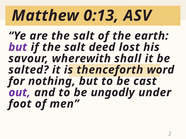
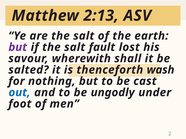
0:13: 0:13 -> 2:13 (101, 16)
deed: deed -> fault (102, 47)
word: word -> wash (161, 70)
out colour: purple -> blue (19, 93)
